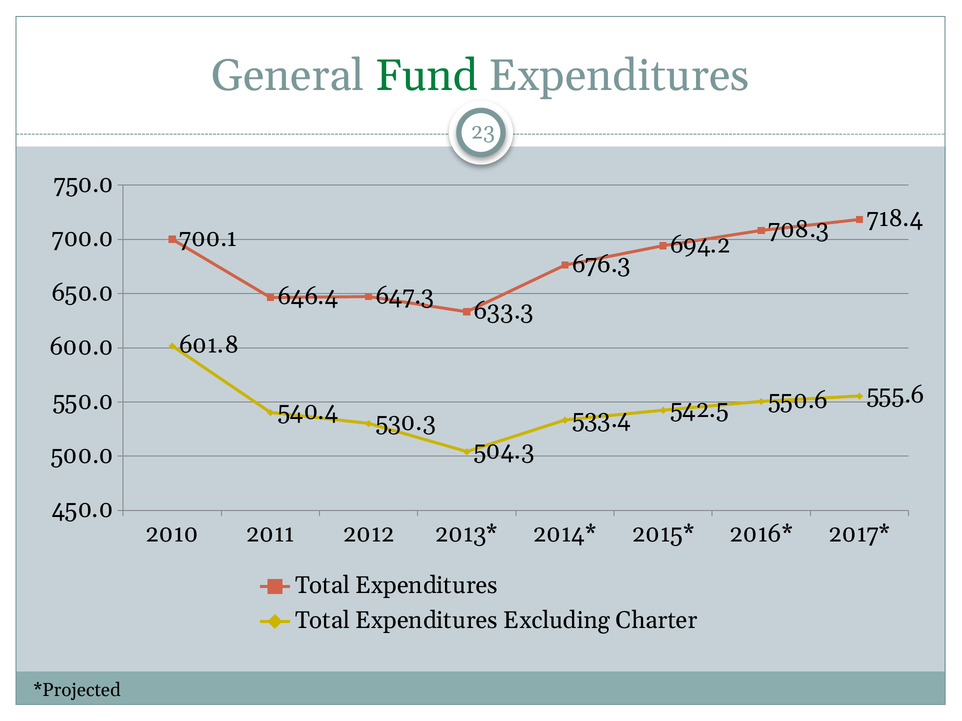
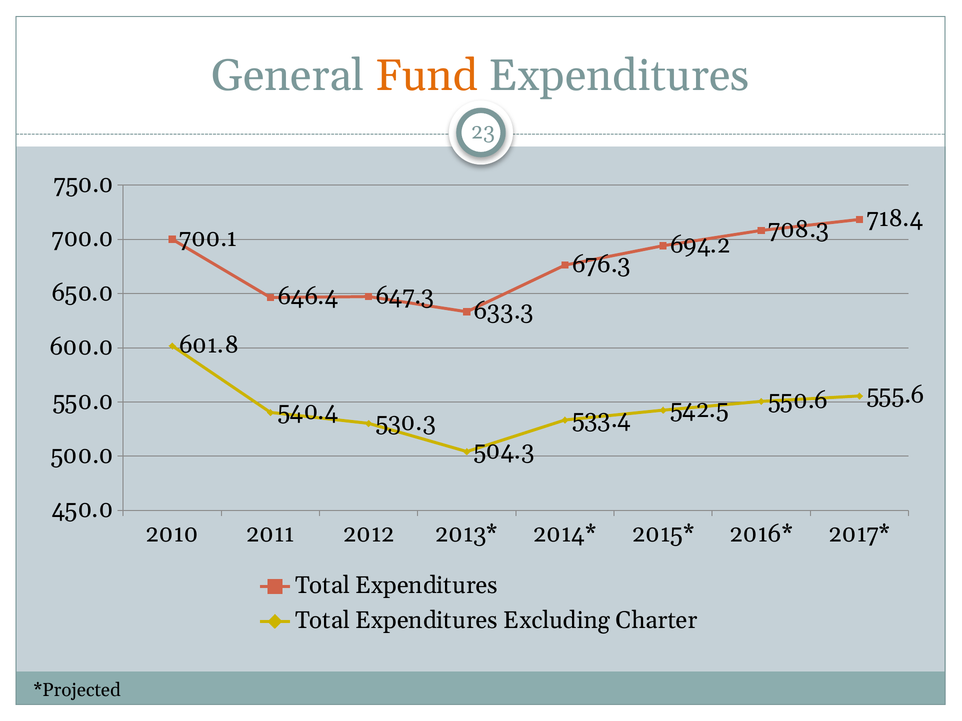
Fund colour: green -> orange (427, 76)
